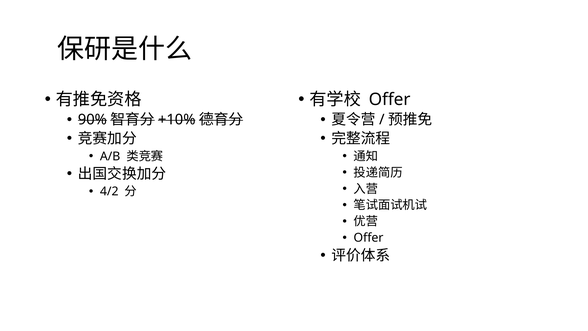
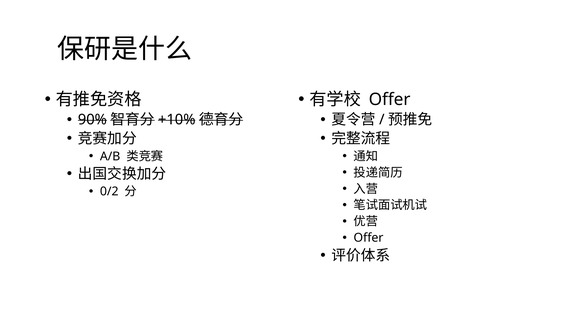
4/2: 4/2 -> 0/2 (109, 191)
